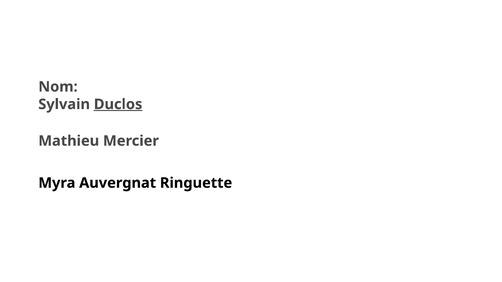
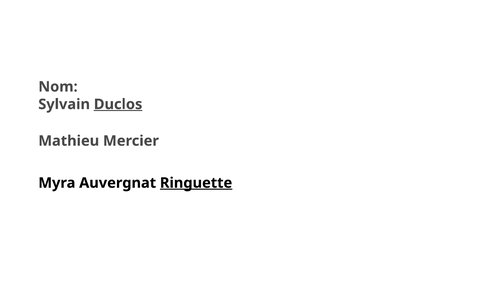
Ringuette underline: none -> present (196, 183)
